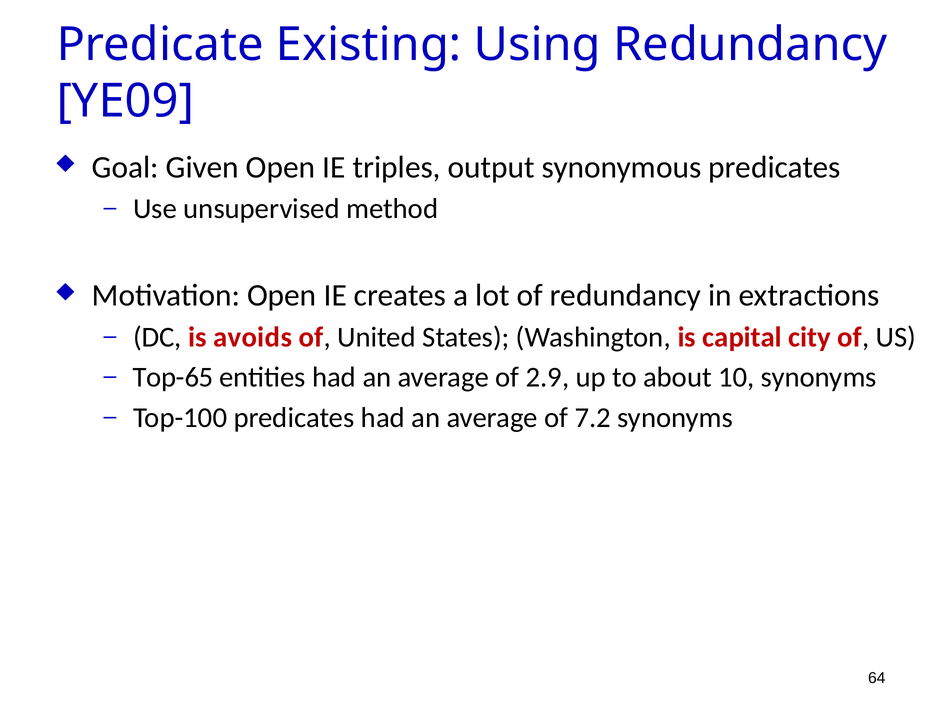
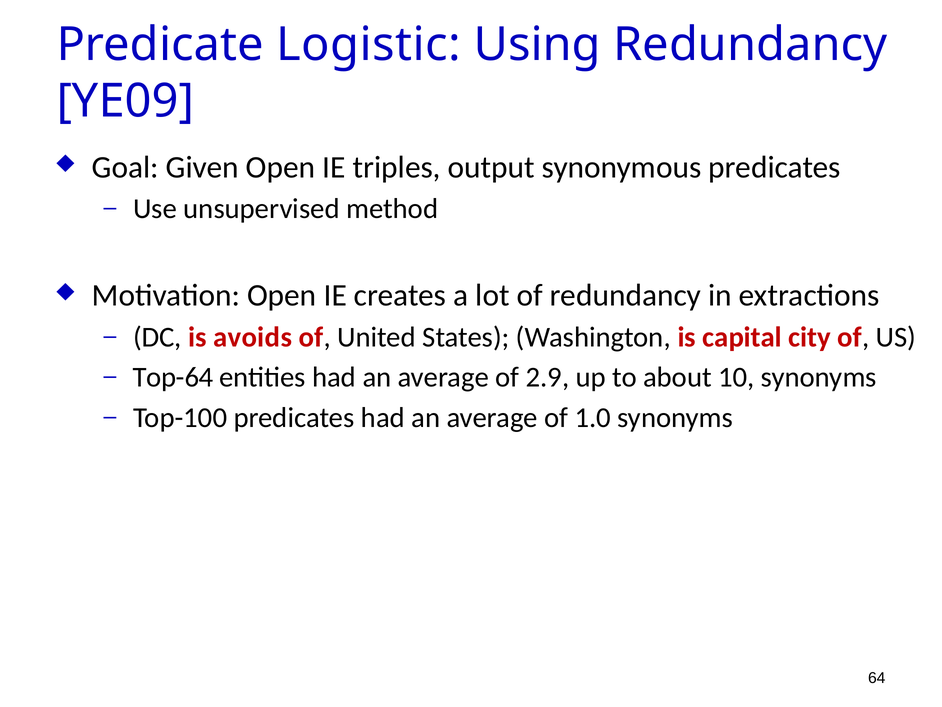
Existing: Existing -> Logistic (369, 44)
Top-65: Top-65 -> Top-64 (173, 377)
7.2: 7.2 -> 1.0 (593, 417)
